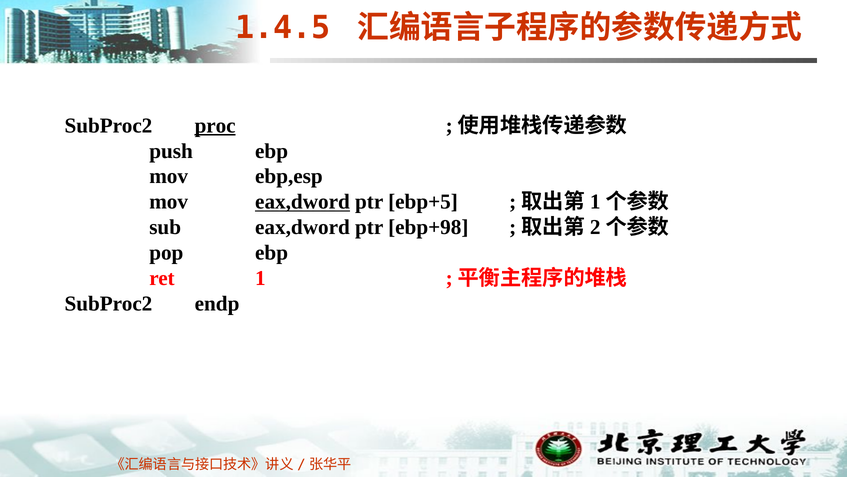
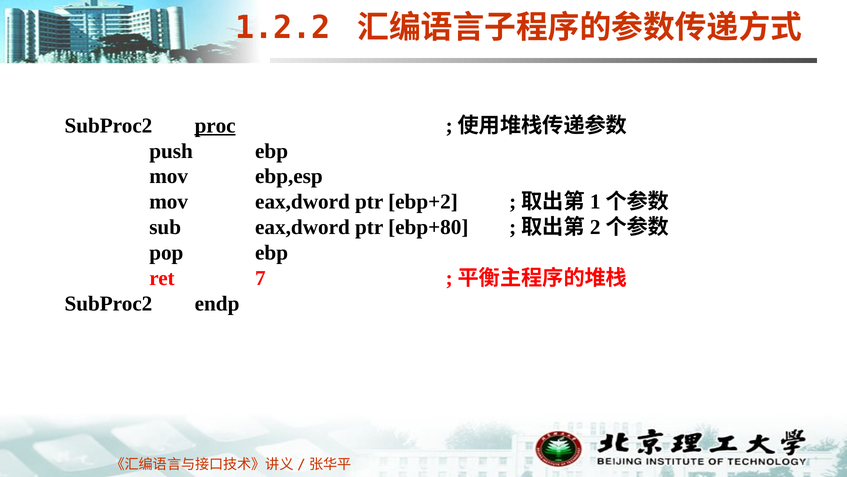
1.4.5: 1.4.5 -> 1.2.2 (283, 28)
eax,dword underline: present -> none (302, 202)
ebp+5: ebp+5 -> ebp+2 (423, 202)
ebp+98: ebp+98 -> ebp+80 (428, 227)
1: 1 -> 7 (260, 278)
